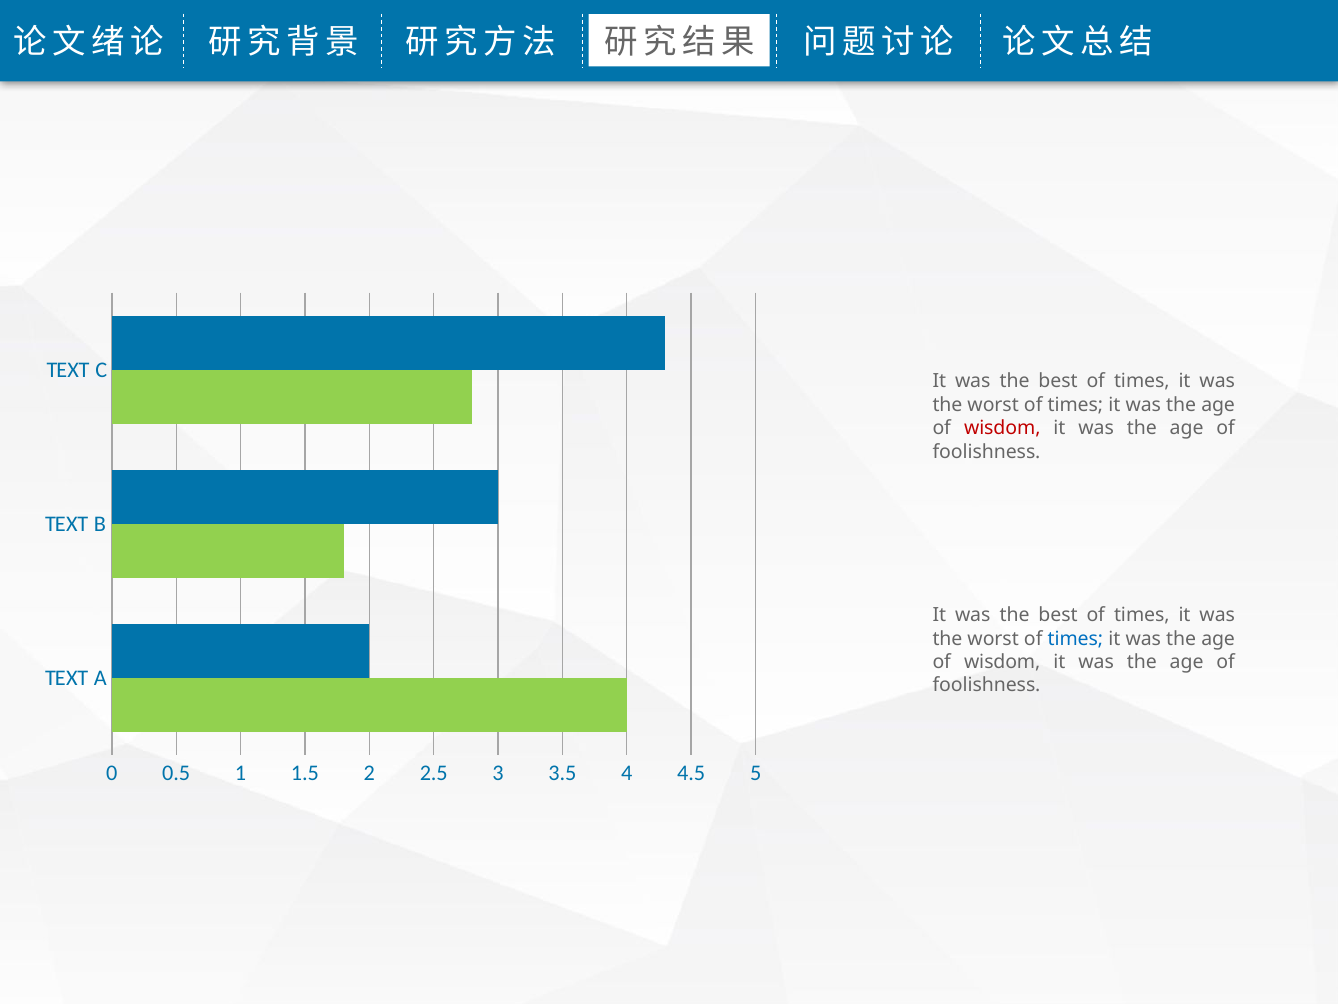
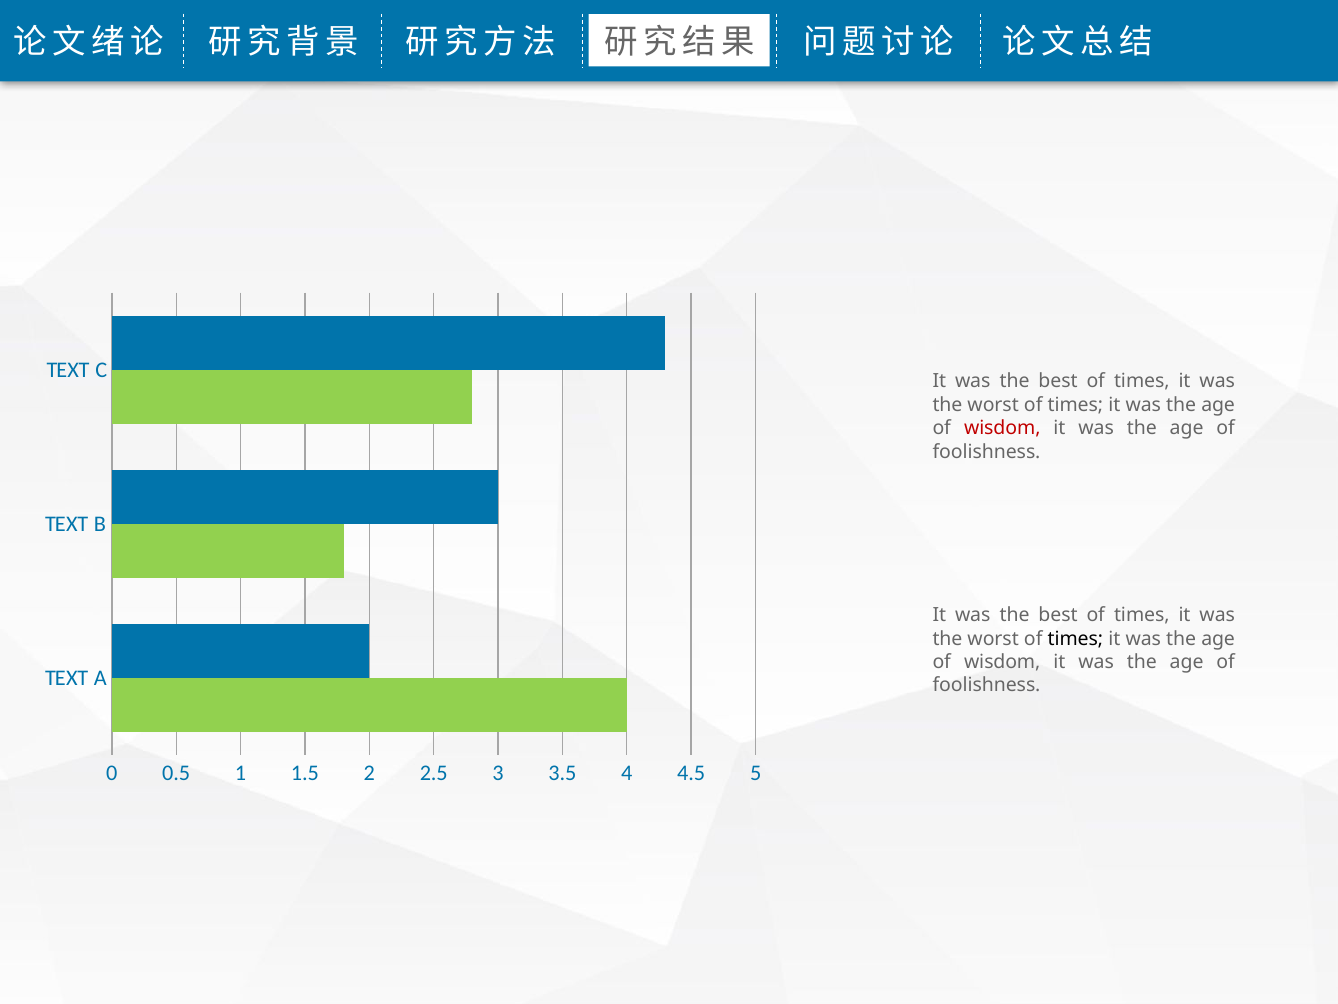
times colour: blue -> black (1075, 638)
